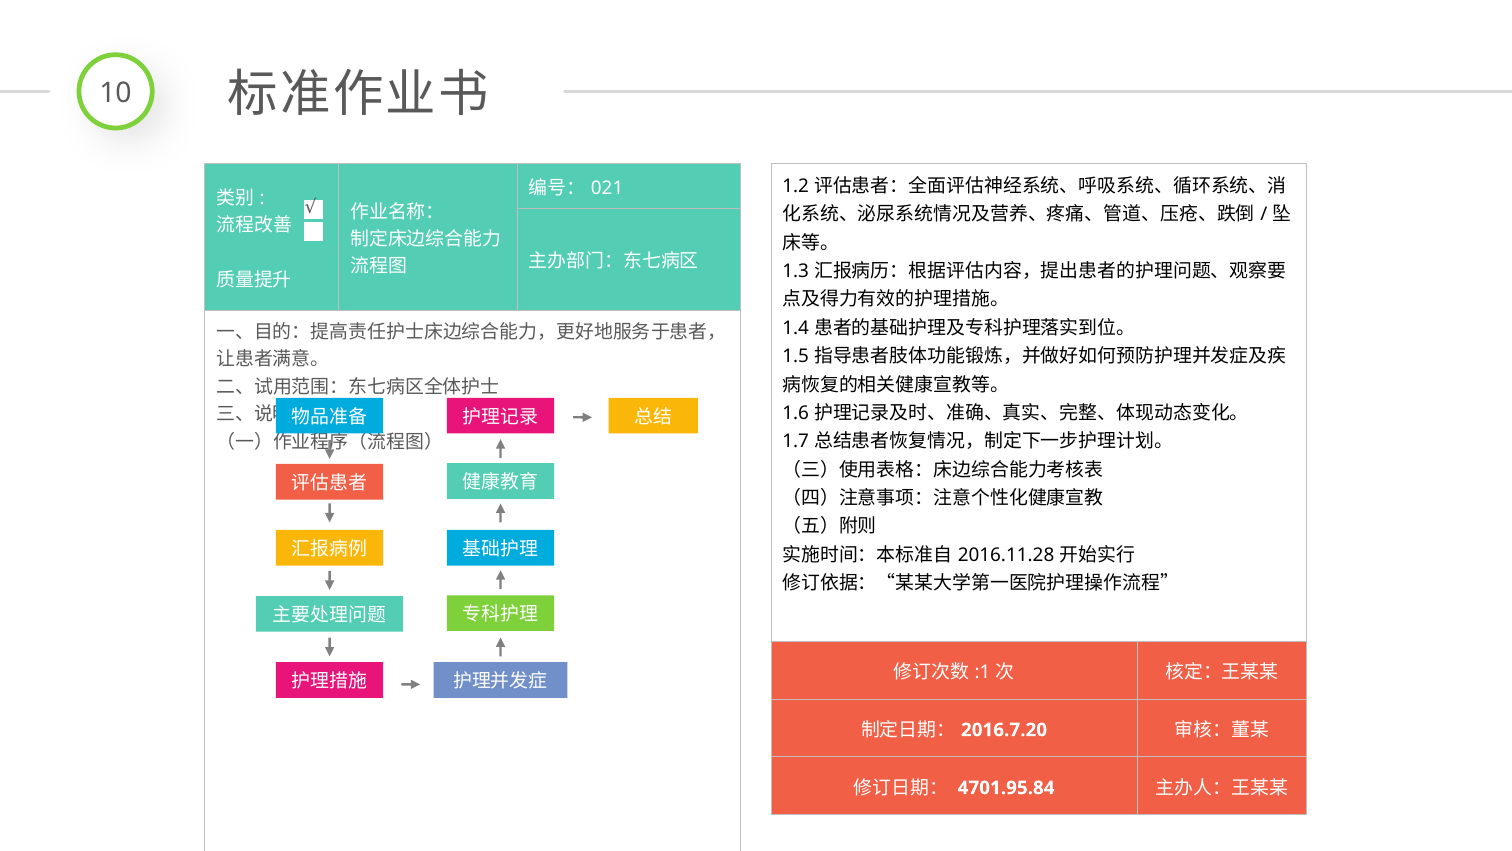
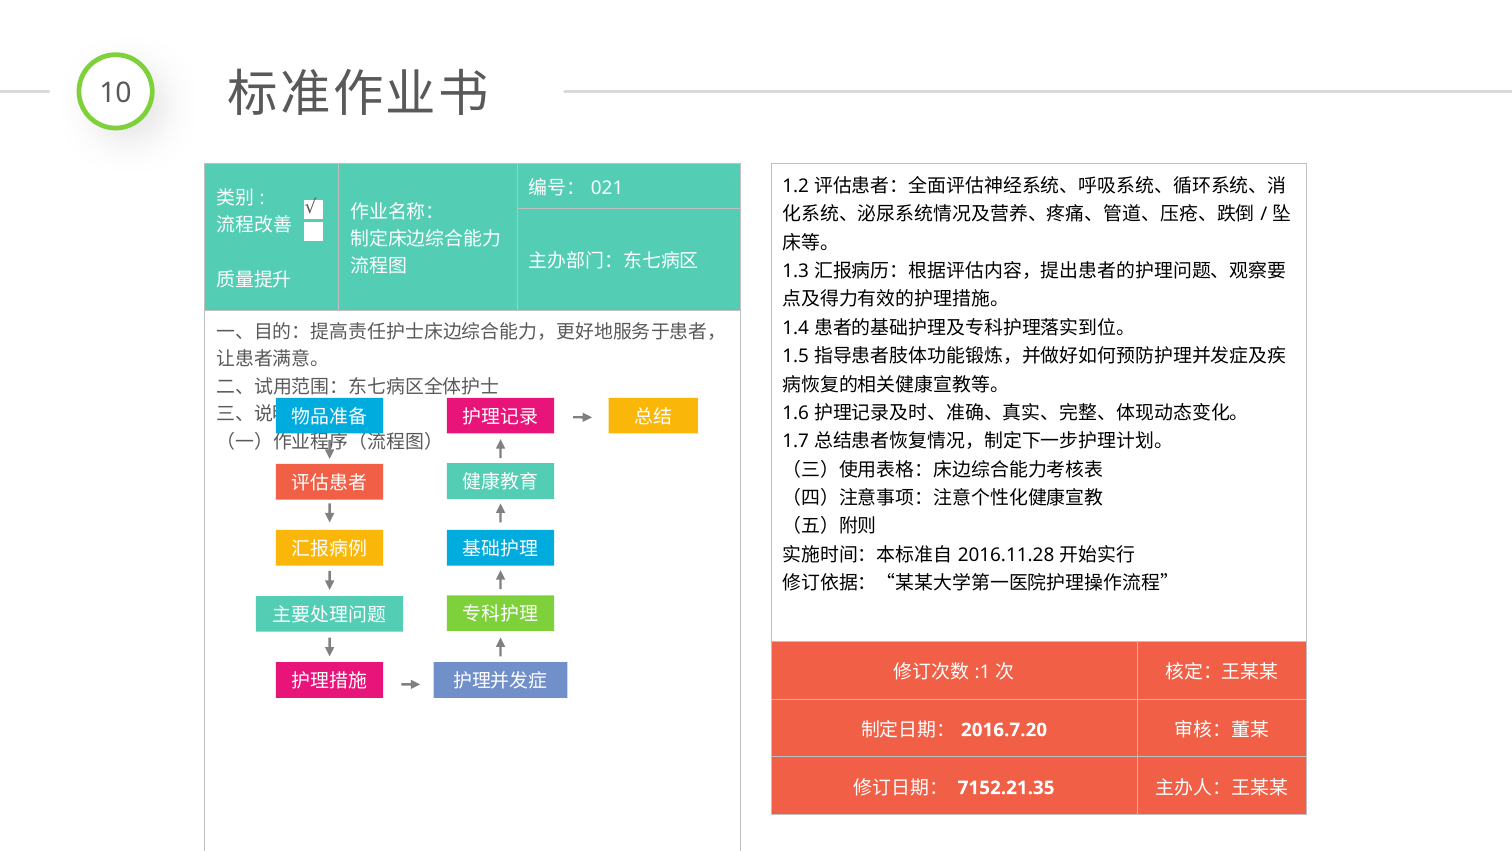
4701.95.84: 4701.95.84 -> 7152.21.35 (1006, 787)
